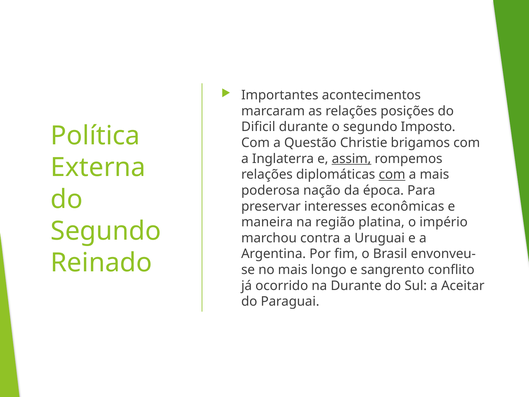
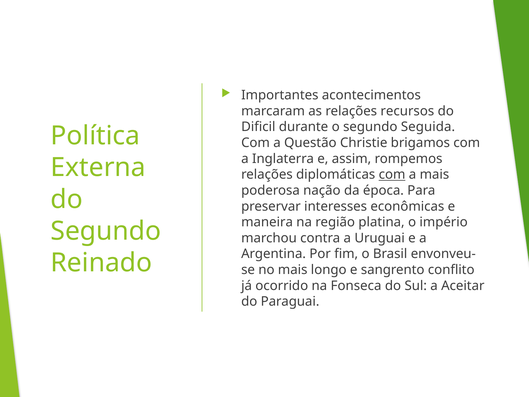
posições: posições -> recursos (407, 111)
Imposto: Imposto -> Seguida (428, 127)
assim underline: present -> none (351, 159)
na Durante: Durante -> Fonseca (356, 286)
